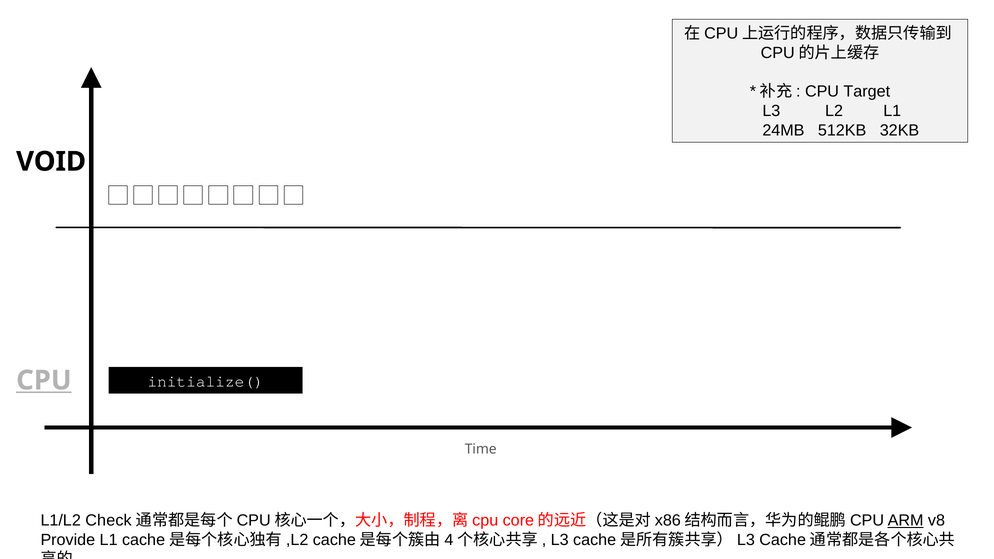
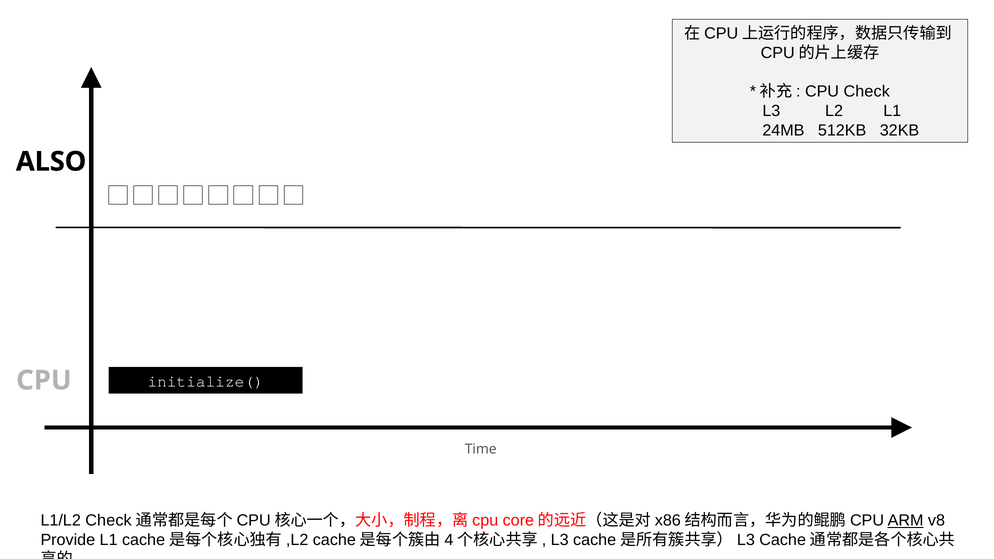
CPU Target: Target -> Check (867, 92)
VOID: VOID -> ALSO (51, 162)
CPU underline: present -> none (44, 380)
